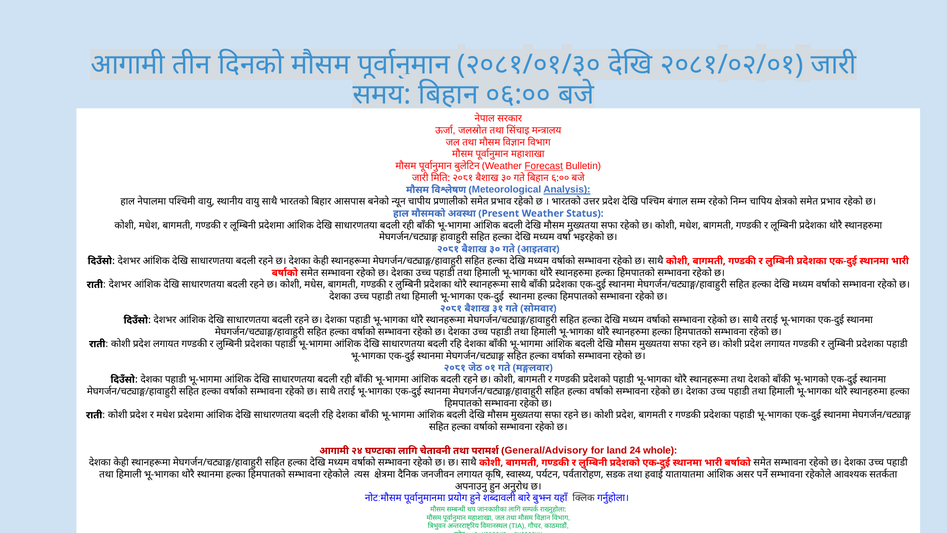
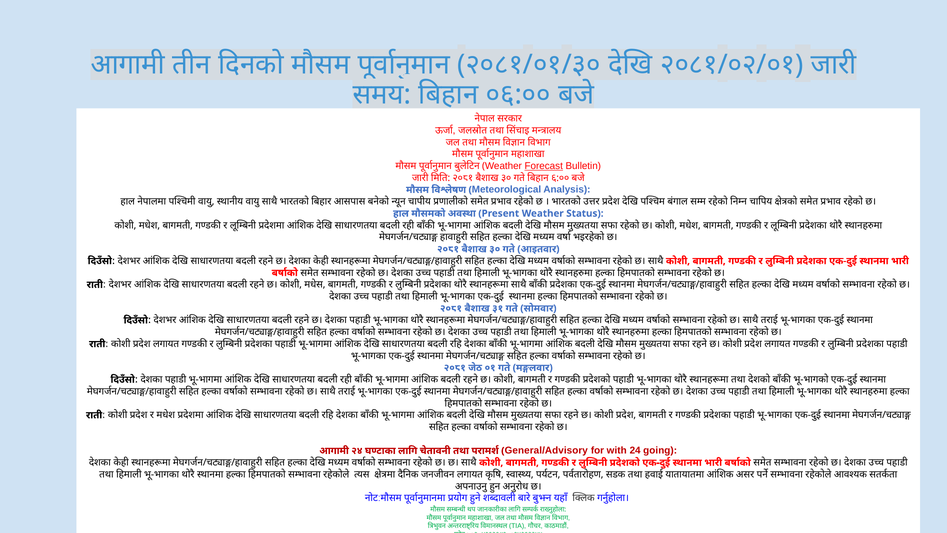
Analysis underline: present -> none (567, 190)
land: land -> with (617, 450)
whole: whole -> going (660, 450)
